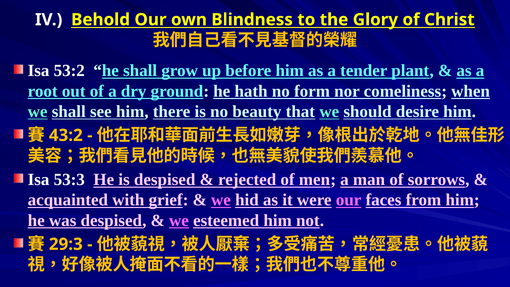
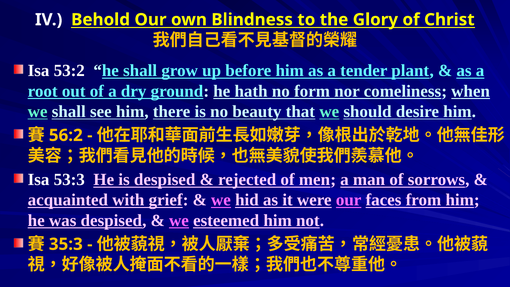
43:2: 43:2 -> 56:2 (66, 135)
29:3: 29:3 -> 35:3 (66, 244)
